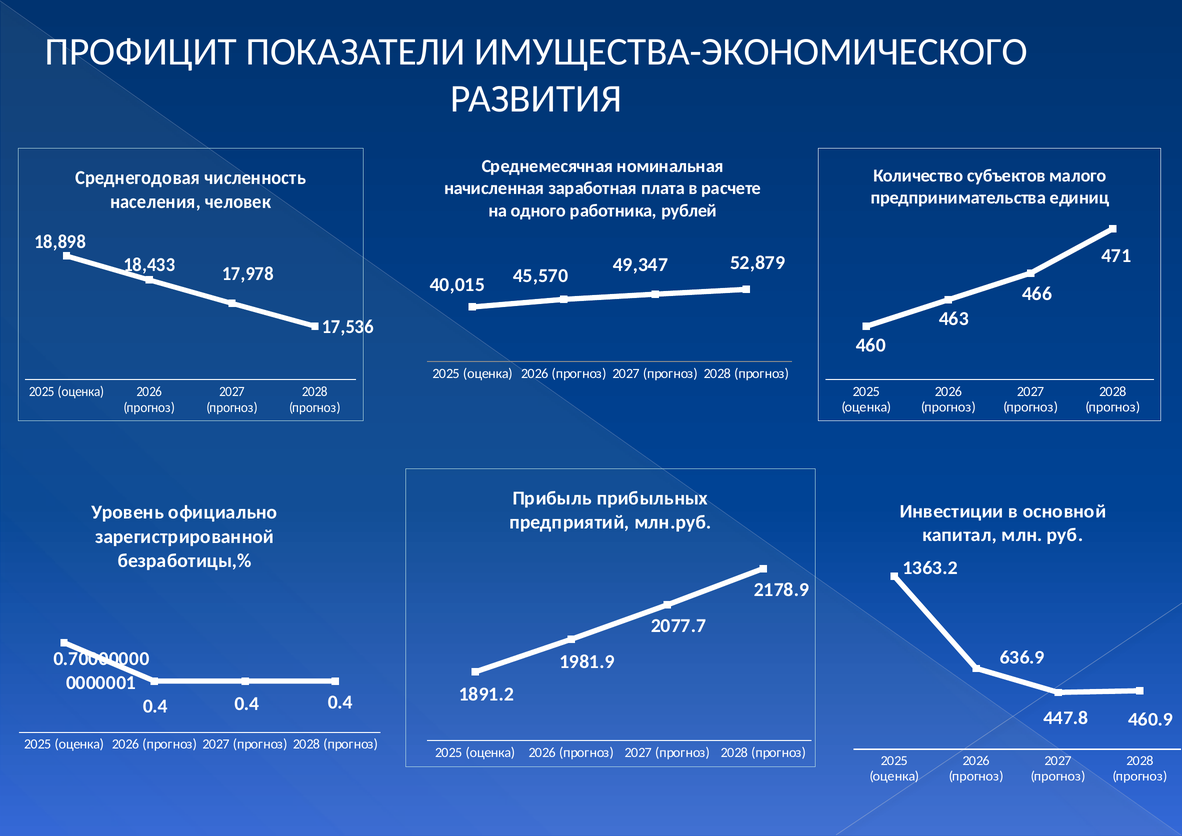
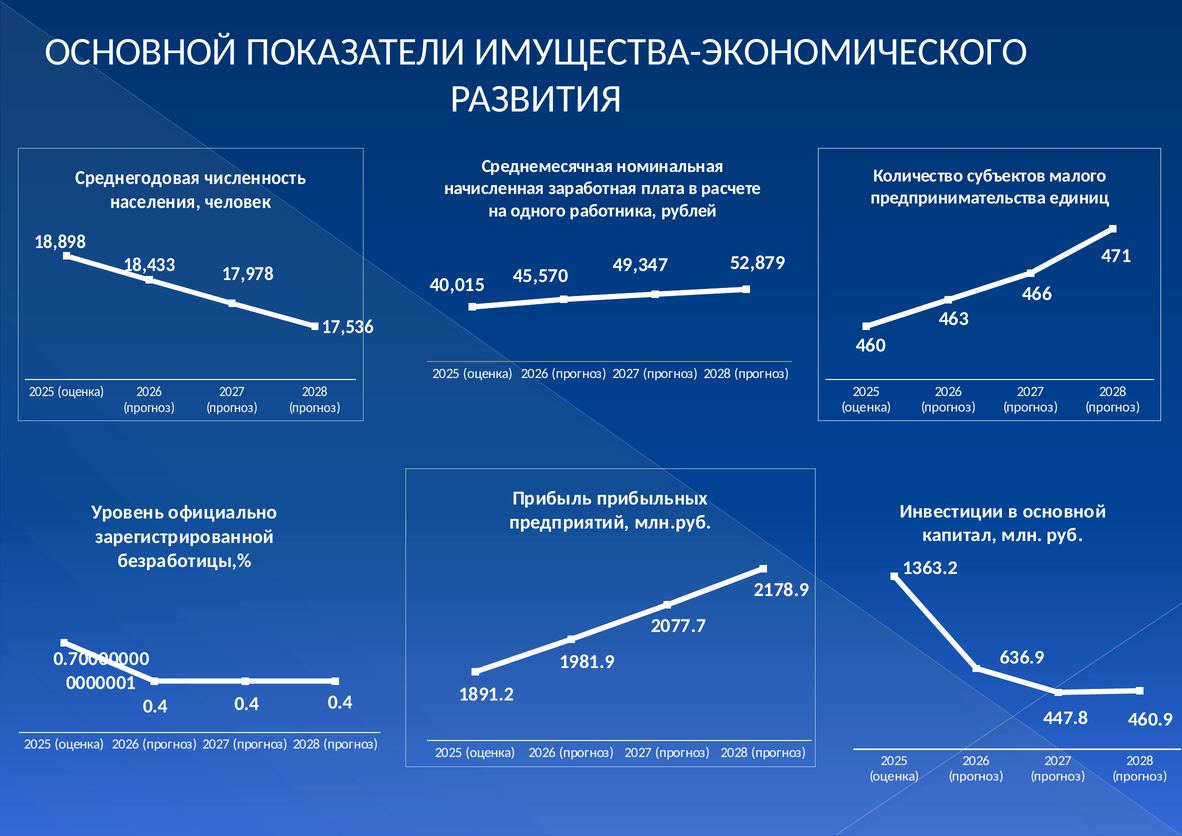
ПРОФИЦИТ: ПРОФИЦИТ -> ОСНОВНОЙ (141, 52)
